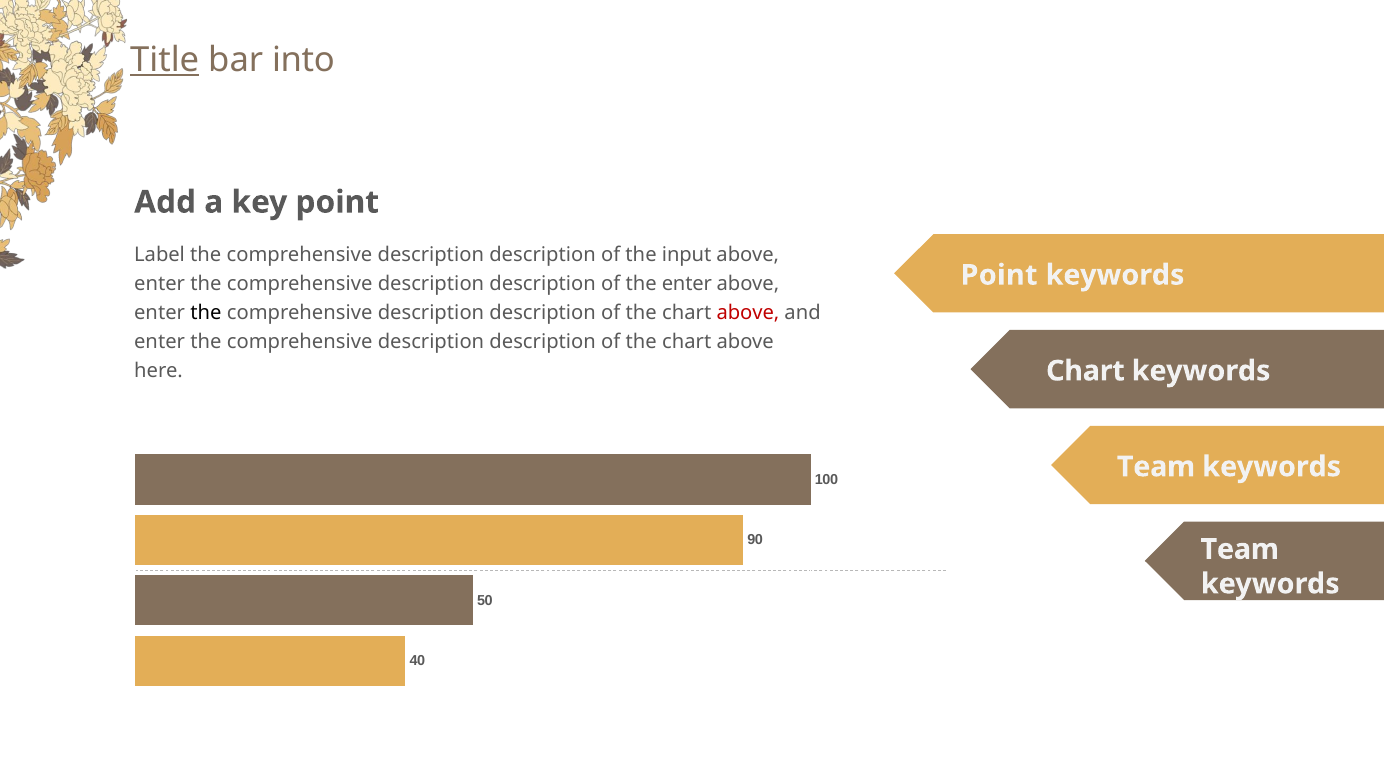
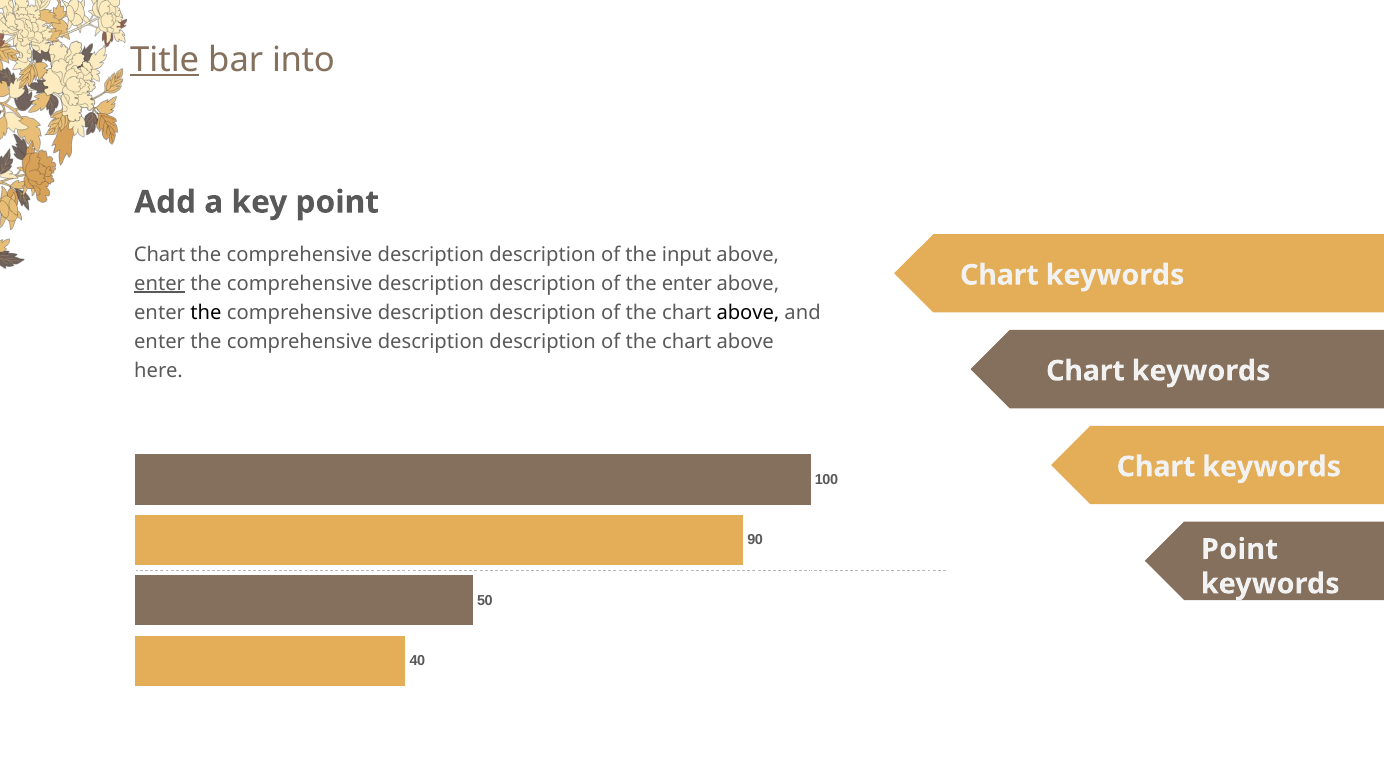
Label: Label -> Chart (160, 255)
Point: Point -> Chart (999, 275)
enter underline: none -> present (160, 284)
above colour: red -> black (748, 313)
Team: Team -> Chart (1156, 467)
Team: Team -> Point (1239, 550)
